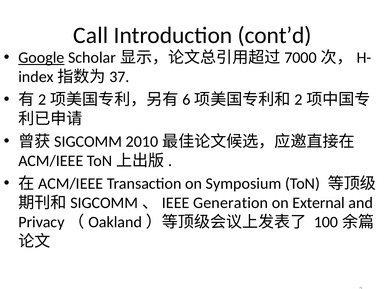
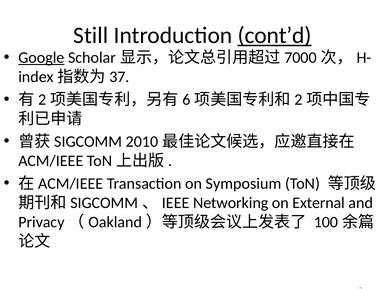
Call: Call -> Still (91, 35)
cont’d underline: none -> present (275, 35)
Generation: Generation -> Networking (231, 203)
